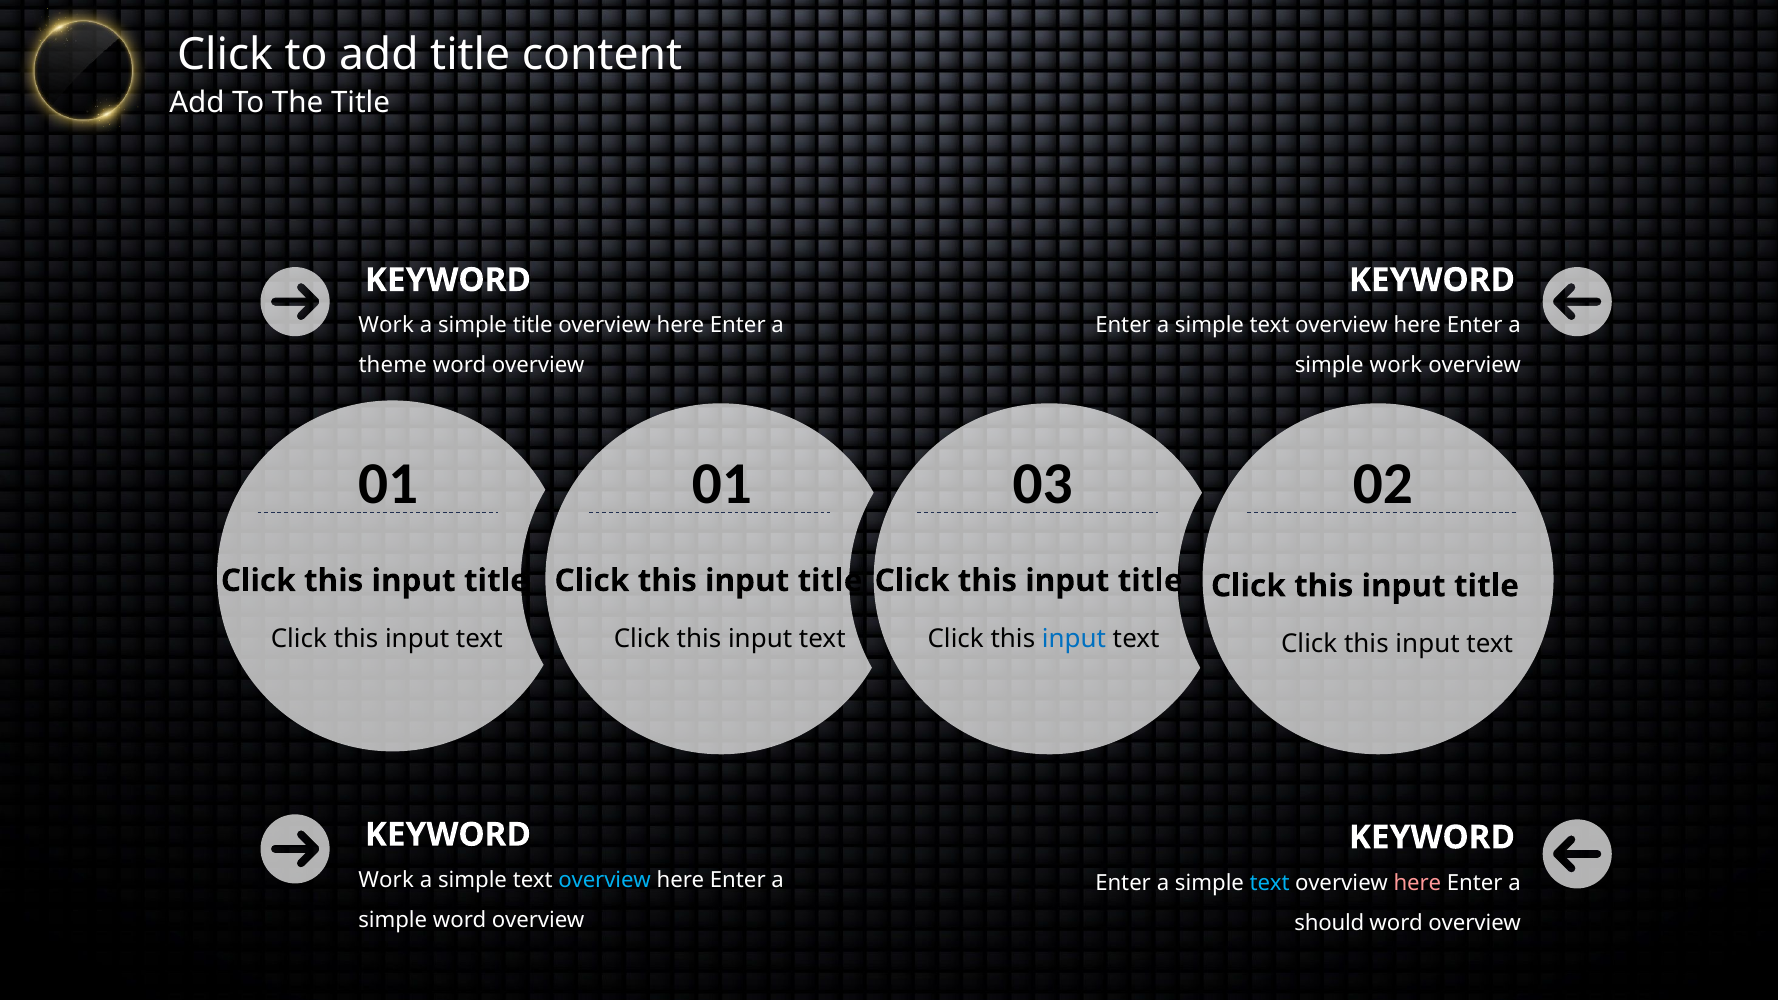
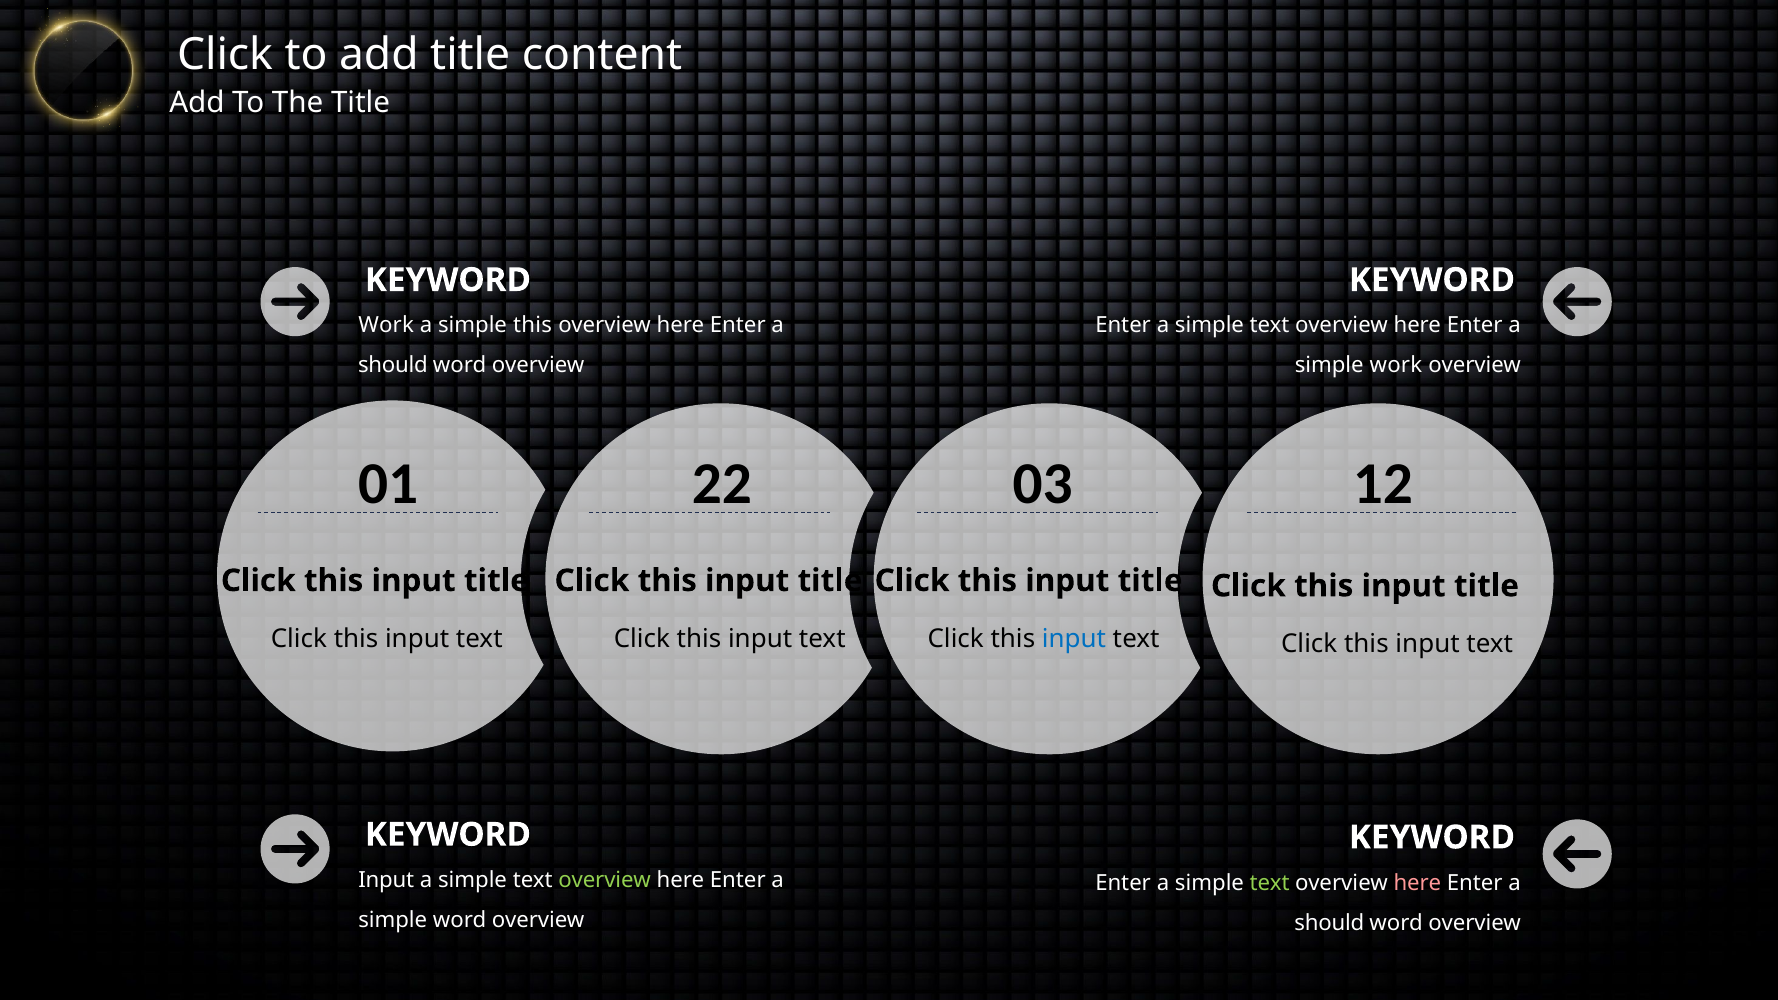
simple title: title -> this (533, 326)
theme: theme -> should (393, 366)
01 01: 01 -> 22 (722, 484)
02: 02 -> 12 (1383, 484)
Work: Work -> Input (386, 880)
overview colour: light blue -> light green (605, 880)
text colour: light blue -> light green (1270, 883)
